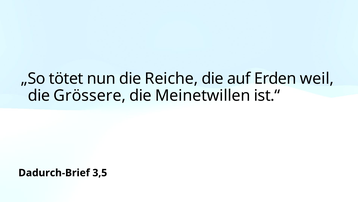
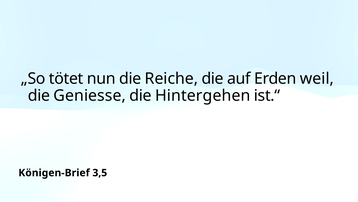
Grössere: Grössere -> Geniesse (90, 95)
Meinetwillen: Meinetwillen -> Hintergehen (203, 95)
Dadurch-Brief: Dadurch-Brief -> Königen-Brief (54, 172)
